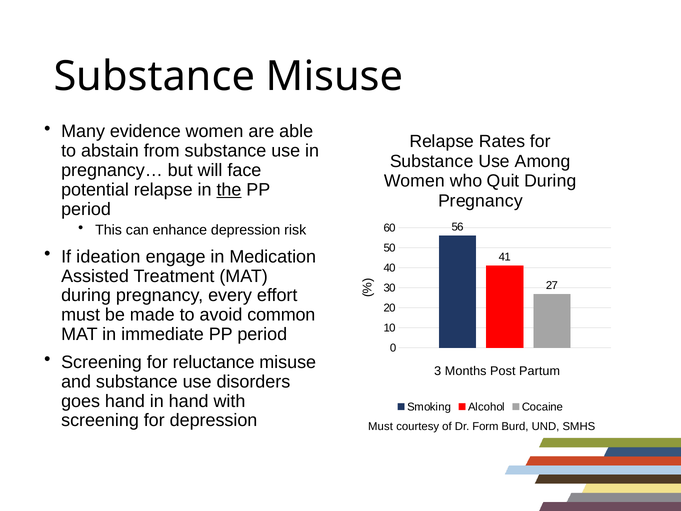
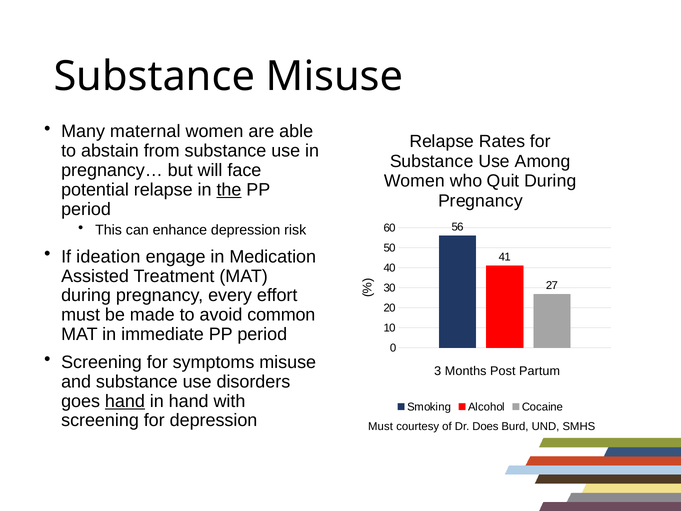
evidence: evidence -> maternal (145, 131)
reluctance: reluctance -> symptoms (214, 362)
hand underline: none -> present (125, 401)
Form: Form -> Does (485, 426)
